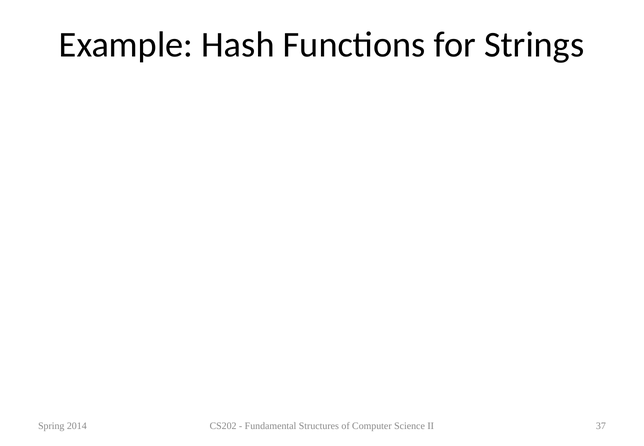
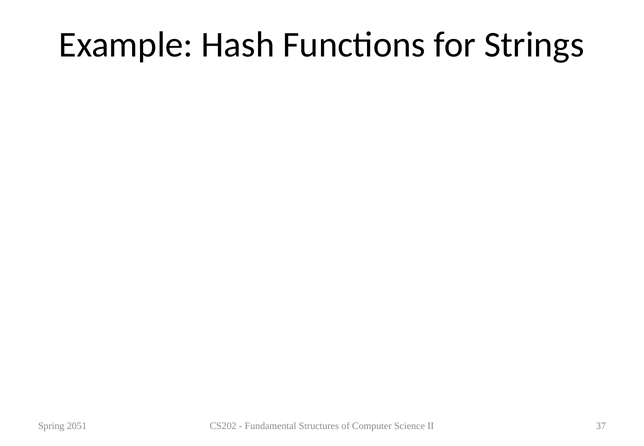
2014: 2014 -> 2051 (77, 426)
